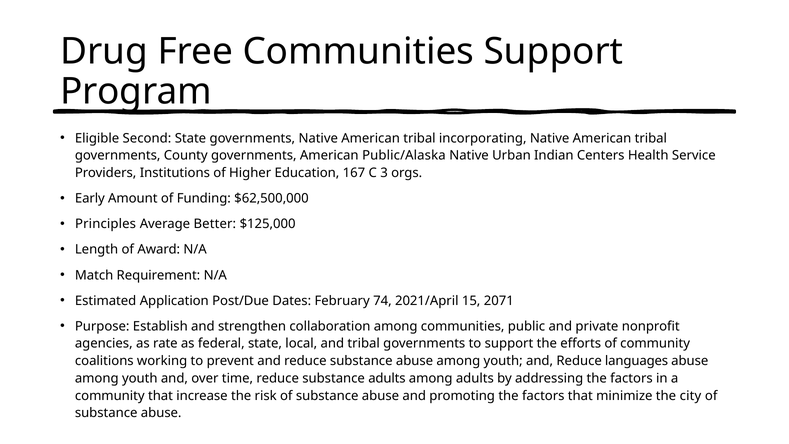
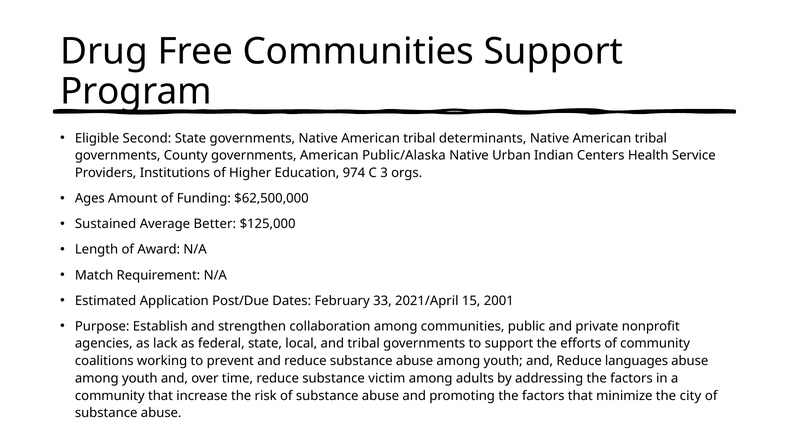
incorporating: incorporating -> determinants (483, 138)
167: 167 -> 974 (354, 173)
Early: Early -> Ages (90, 198)
Principles: Principles -> Sustained (106, 224)
74: 74 -> 33 (382, 301)
2071: 2071 -> 2001 (499, 301)
rate: rate -> lack (165, 344)
substance adults: adults -> victim (387, 378)
